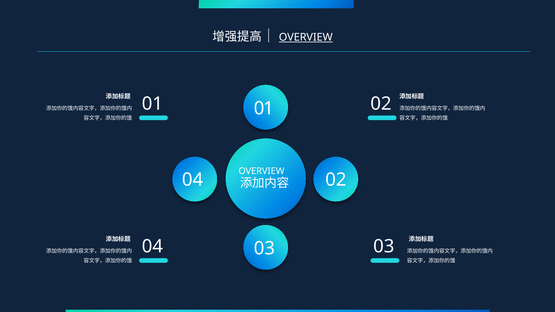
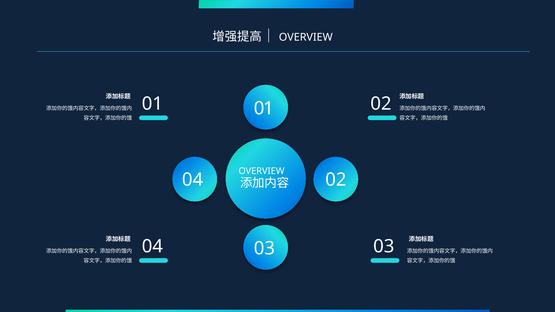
OVERVIEW underline: present -> none (306, 37)
